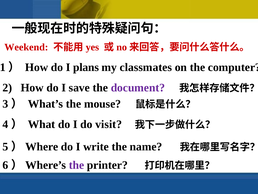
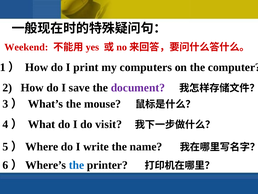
plans: plans -> print (86, 67)
classmates: classmates -> computers (146, 67)
the colour: purple -> blue (76, 165)
